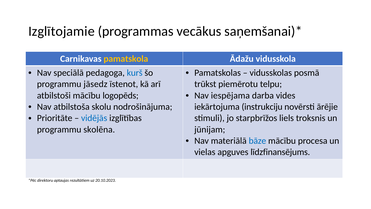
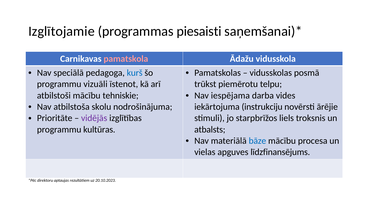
vecākus: vecākus -> piesaisti (199, 31)
pamatskola colour: yellow -> pink (126, 59)
jāsedz: jāsedz -> vizuāli (95, 84)
logopēds: logopēds -> tehniskie (121, 95)
vidējās colour: blue -> purple (94, 118)
skolēna: skolēna -> kultūras (99, 129)
jūnijam: jūnijam -> atbalsts (210, 129)
